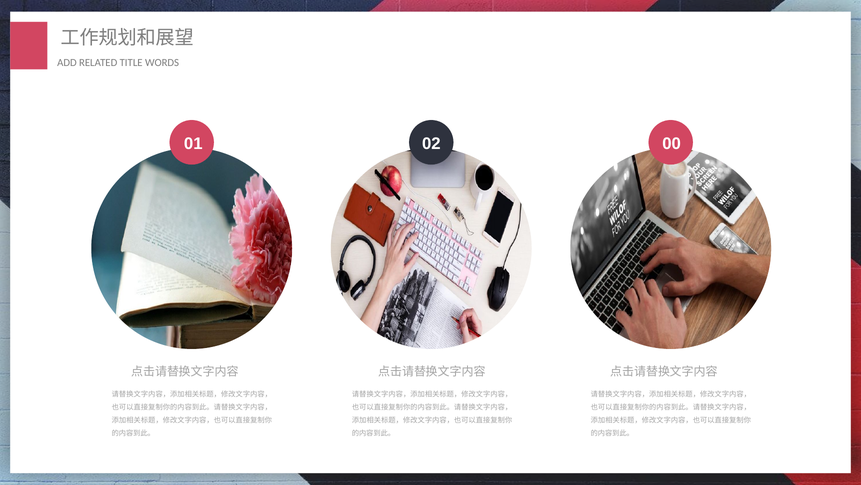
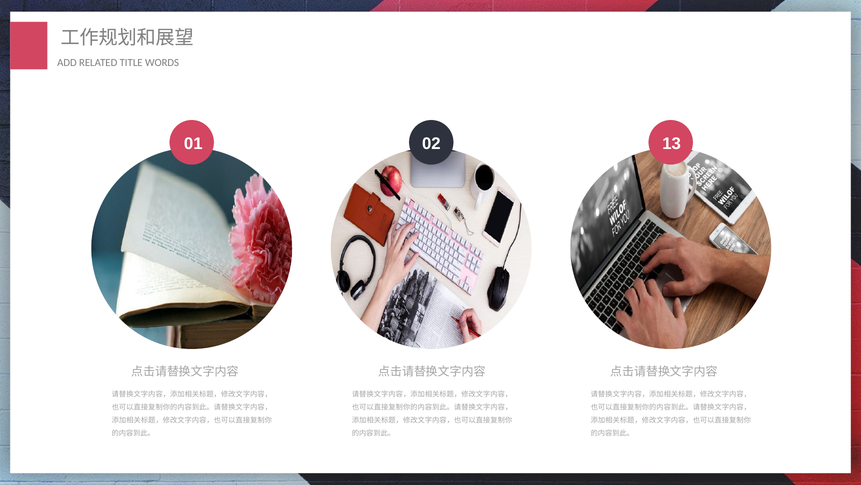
00: 00 -> 13 (672, 143)
